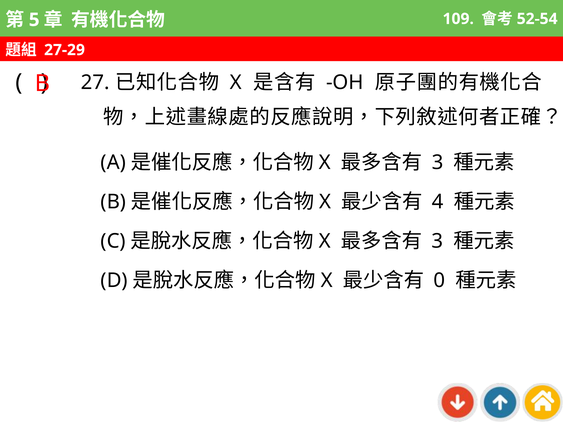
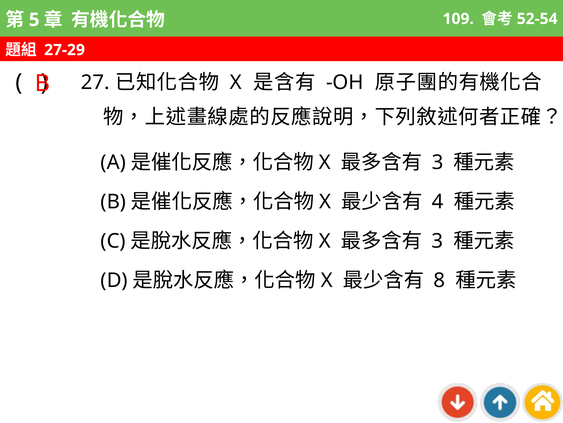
0: 0 -> 8 (439, 280)
